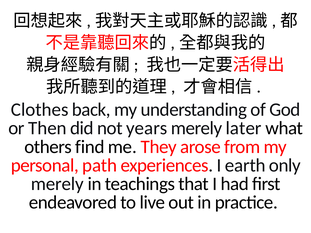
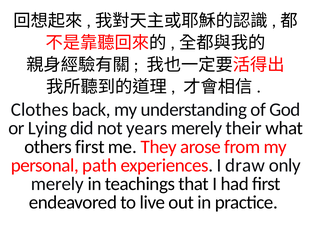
Then: Then -> Lying (47, 128)
later: later -> their (244, 128)
others find: find -> first (90, 147)
earth: earth -> draw (245, 165)
